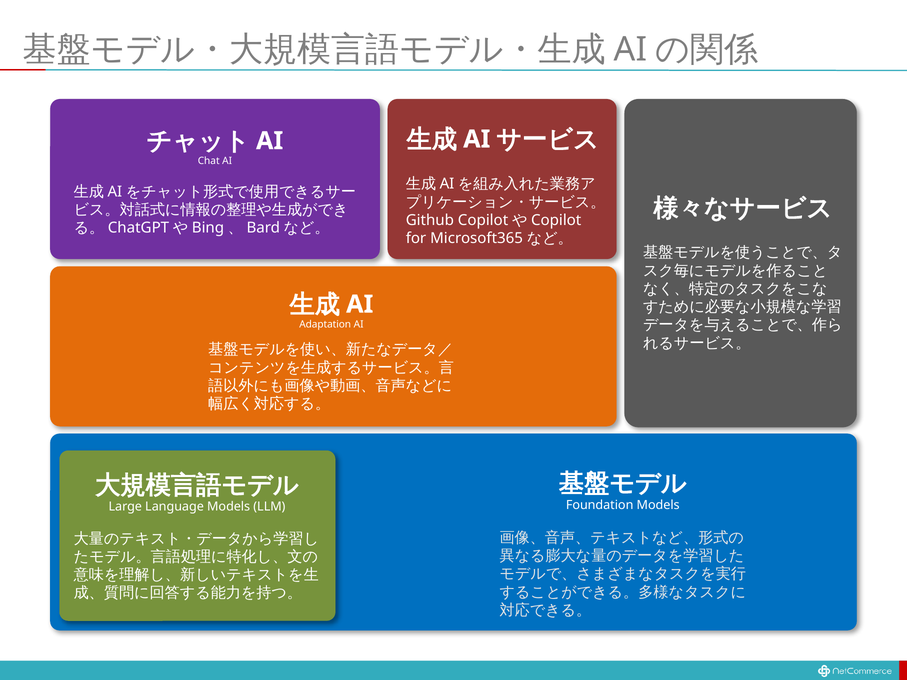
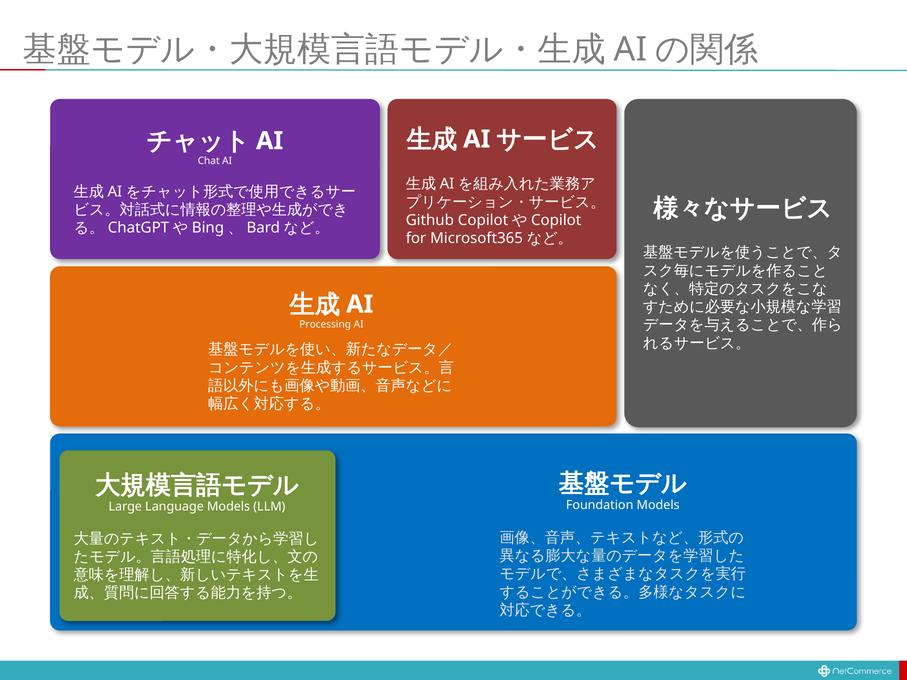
Adaptation: Adaptation -> Processing (325, 325)
